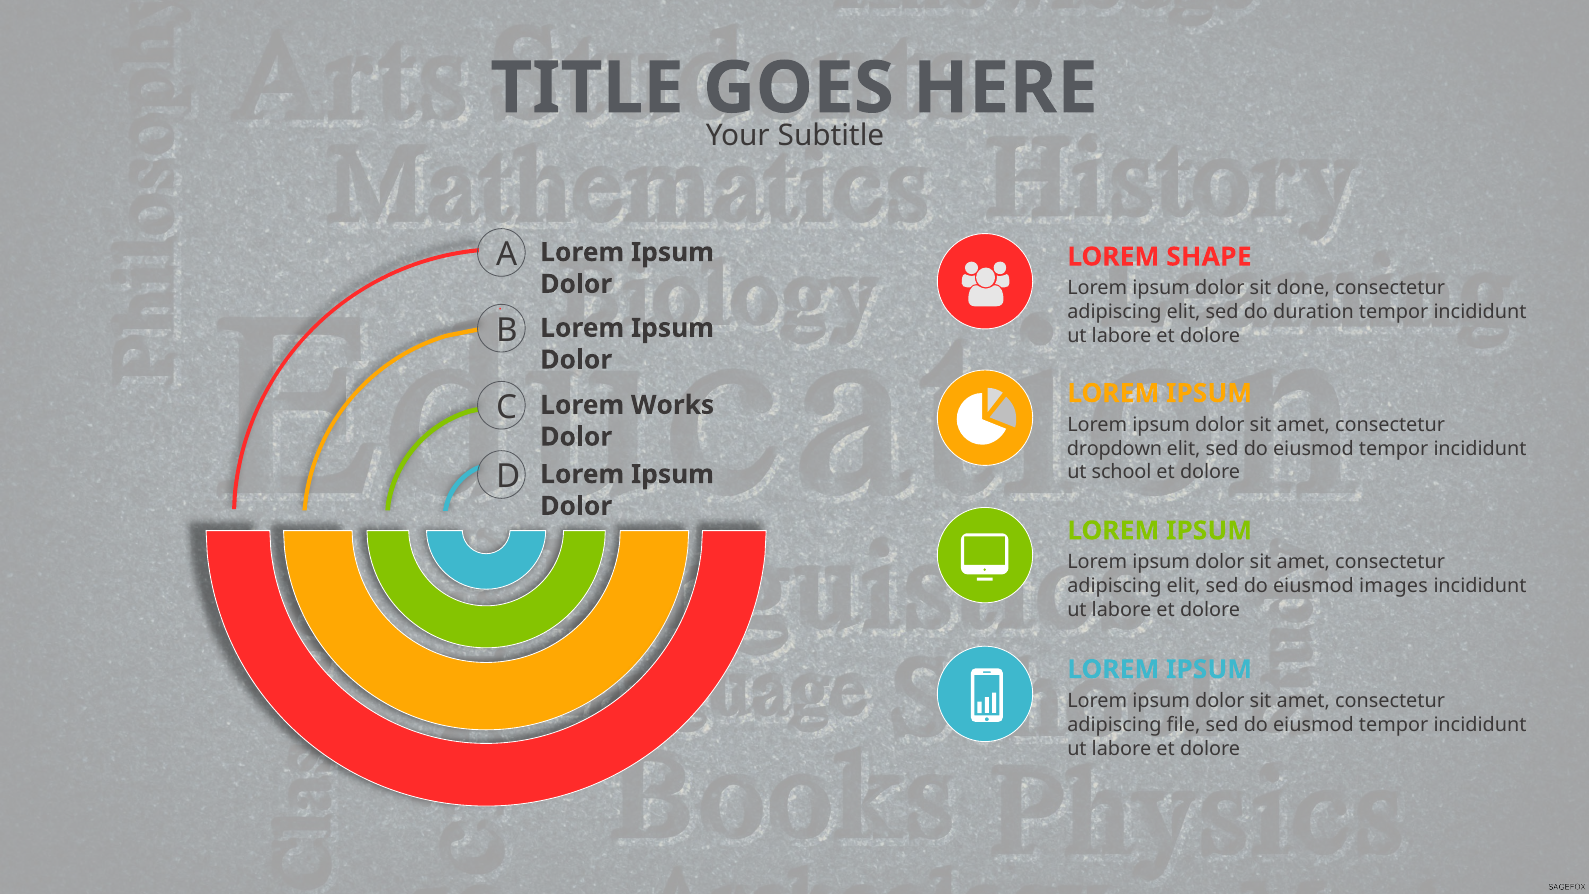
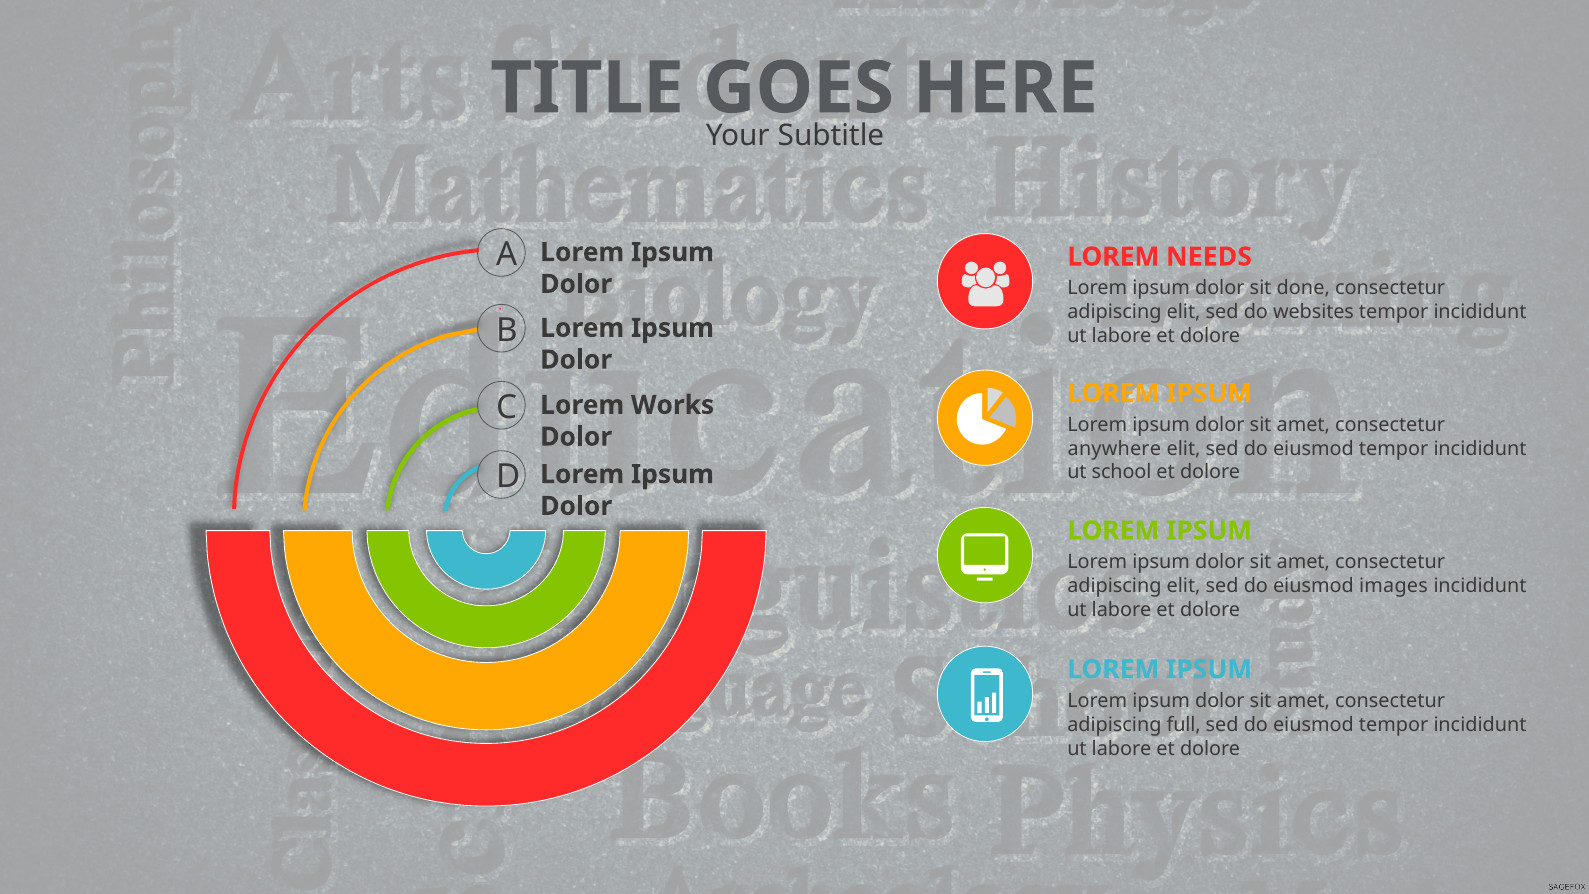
SHAPE: SHAPE -> NEEDS (1209, 257)
duration: duration -> websites (1314, 312)
dropdown: dropdown -> anywhere (1114, 448)
file: file -> full (1184, 724)
